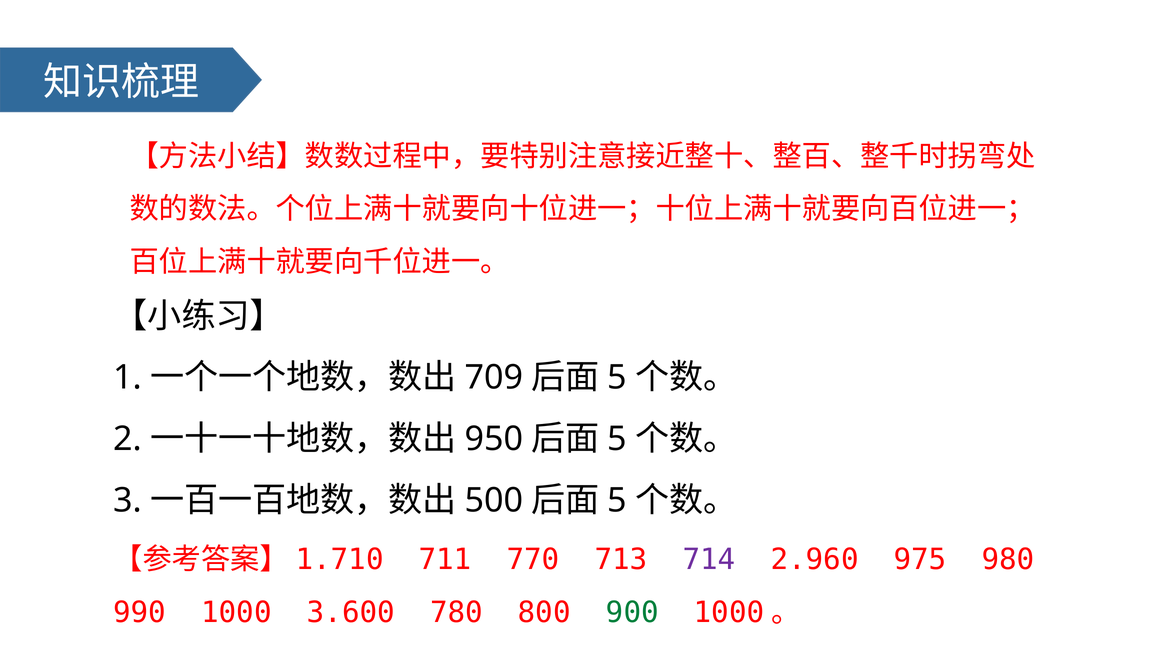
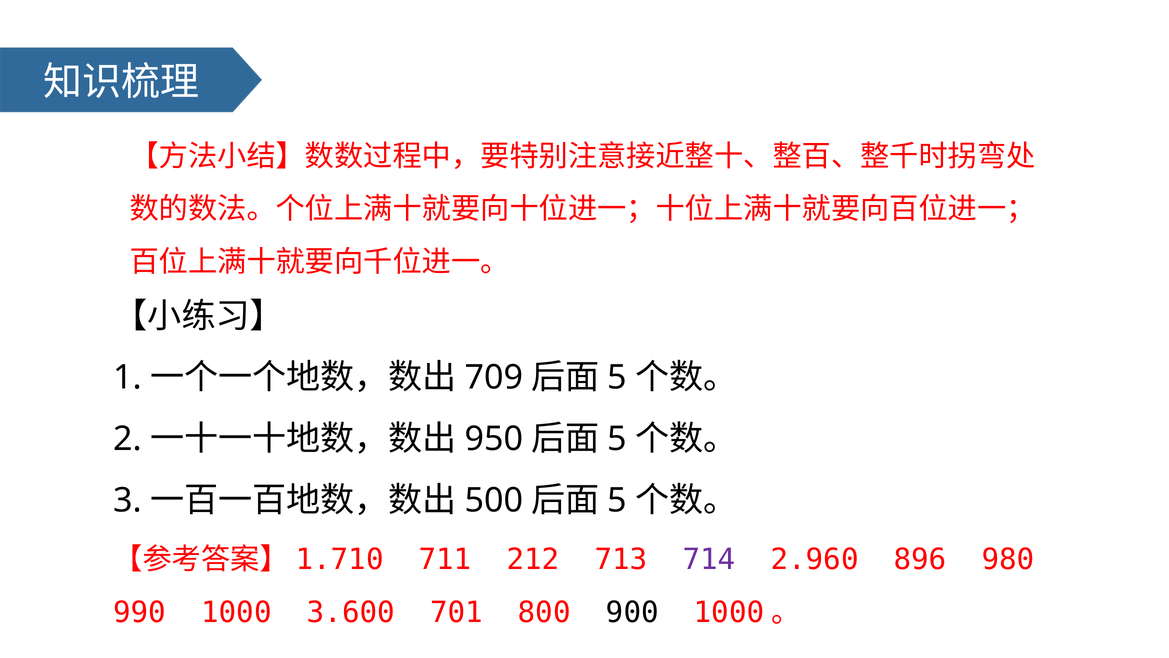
770: 770 -> 212 (533, 559)
975: 975 -> 896 (920, 559)
780: 780 -> 701 (456, 612)
900 colour: green -> black (632, 612)
